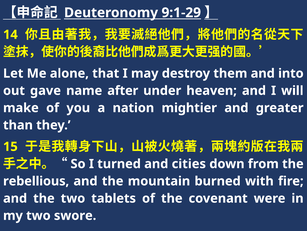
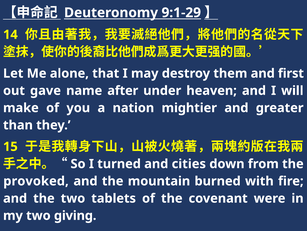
into: into -> first (291, 73)
rebellious: rebellious -> provoked (36, 181)
swore: swore -> giving (75, 215)
